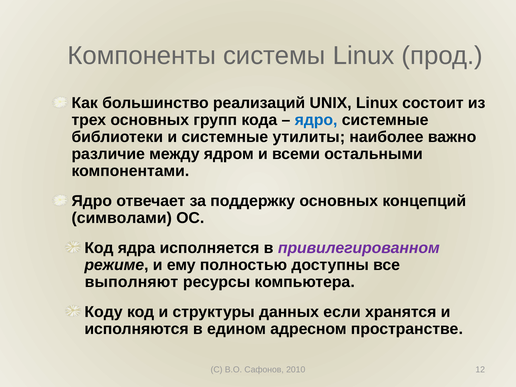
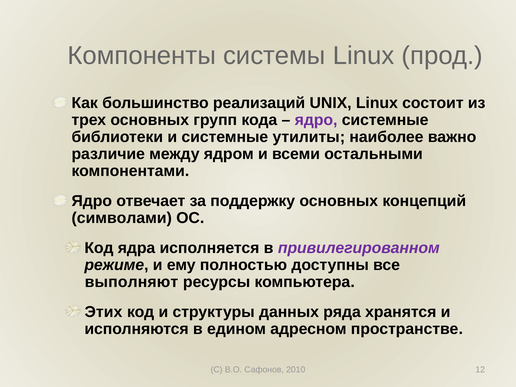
ядро colour: blue -> purple (316, 120)
Коду: Коду -> Этих (104, 312)
если: если -> ряда (342, 312)
